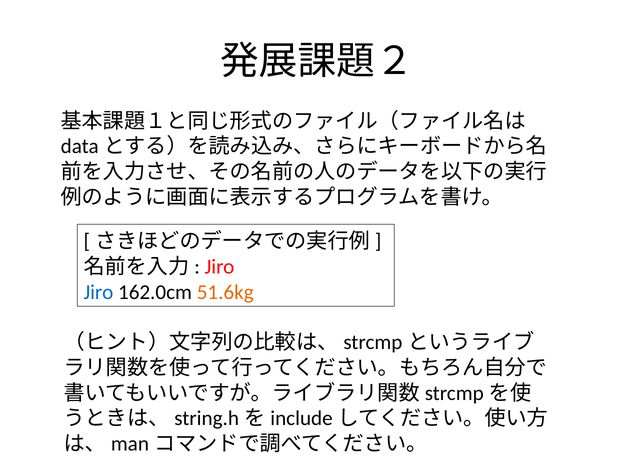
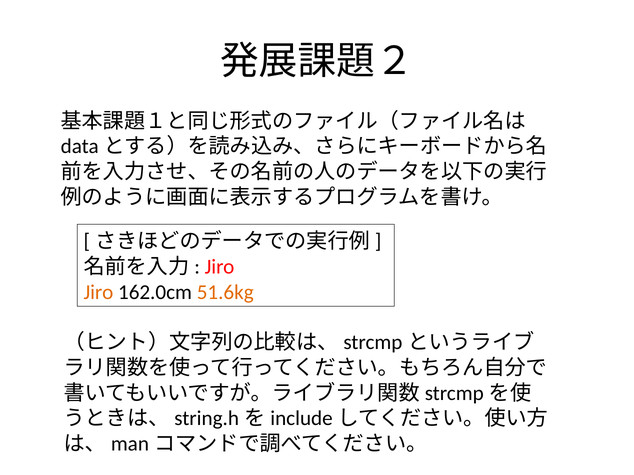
Jiro colour: blue -> orange (98, 292)
